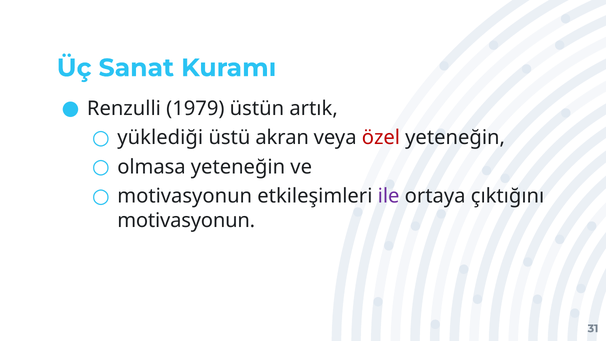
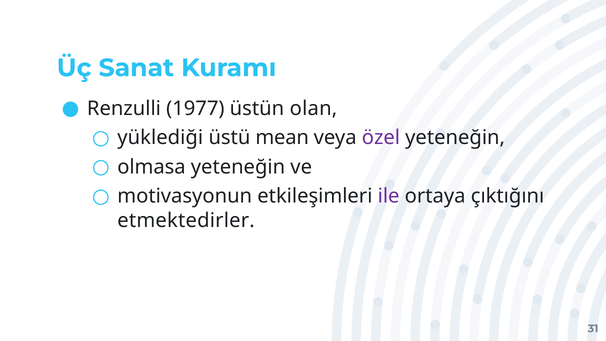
1979: 1979 -> 1977 (195, 108)
artık: artık -> olan (313, 108)
akran: akran -> mean (282, 138)
özel colour: red -> purple (381, 138)
motivasyonun: motivasyonun -> etmektedirler (186, 220)
